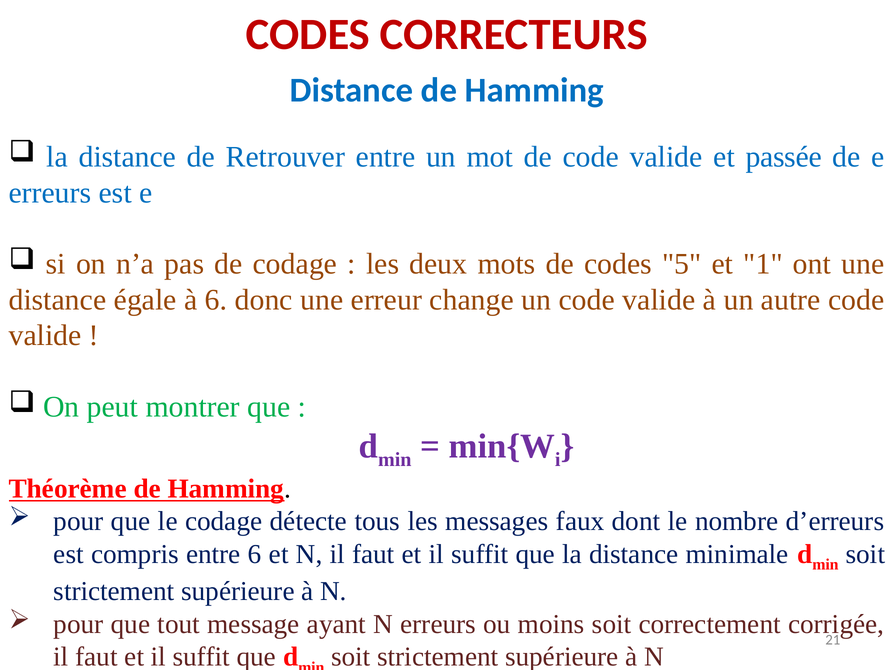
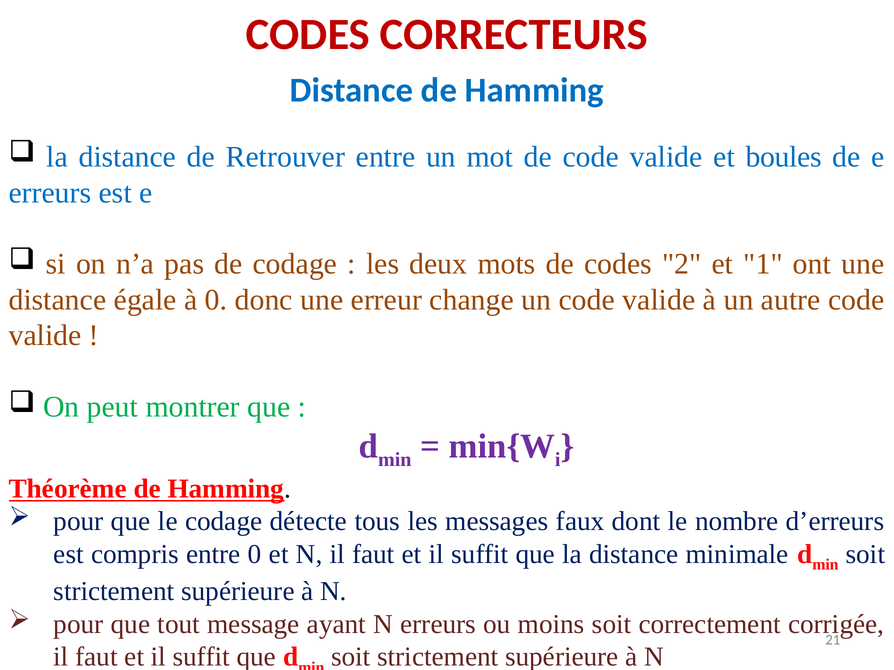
passée: passée -> boules (784, 157)
5: 5 -> 2 (682, 264)
à 6: 6 -> 0 (216, 300)
entre 6: 6 -> 0 (255, 554)
